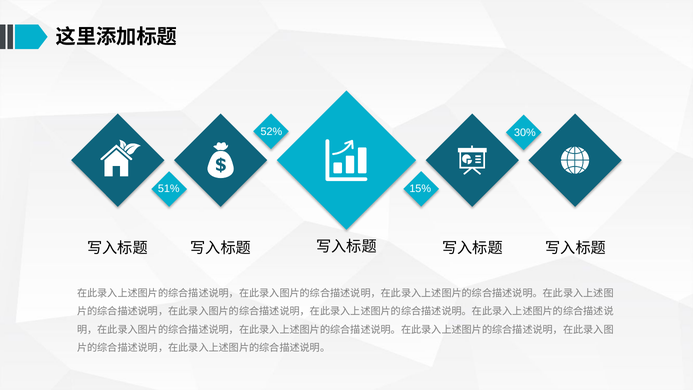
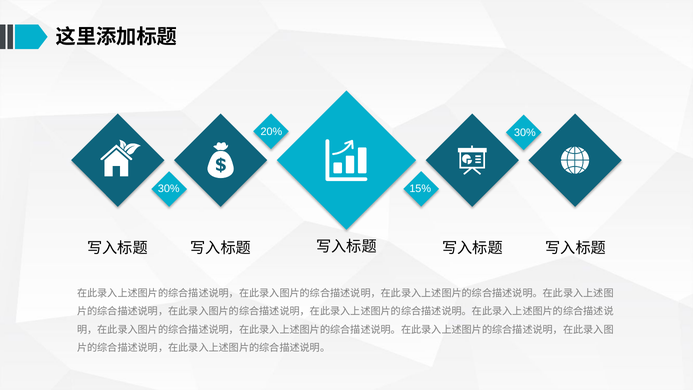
52%: 52% -> 20% (271, 132)
51%: 51% -> 30% (169, 188)
